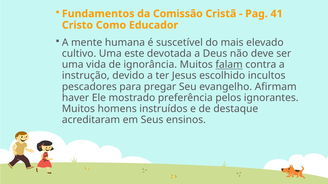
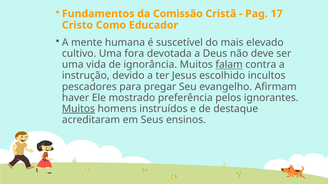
41: 41 -> 17 (277, 14)
este: este -> fora (134, 54)
Muitos underline: none -> present (78, 109)
